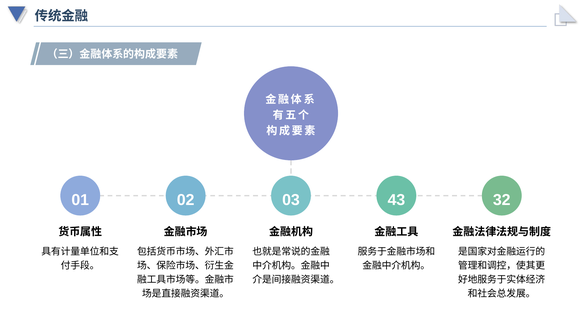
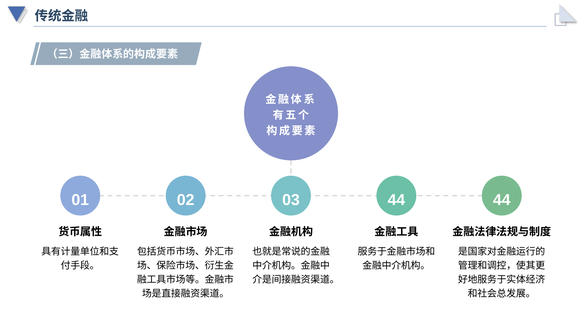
02 43: 43 -> 44 (396, 200)
01 32: 32 -> 44 (502, 200)
